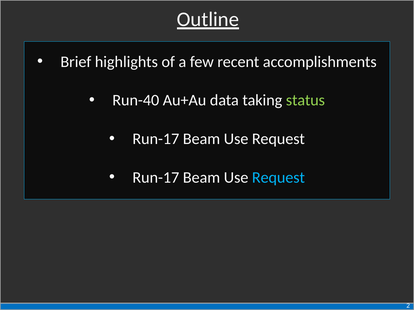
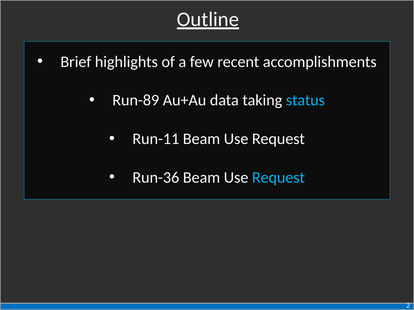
Run-40: Run-40 -> Run-89 (136, 100)
status colour: light green -> light blue (305, 100)
Run-17: Run-17 -> Run-11 (156, 139)
Run-17: Run-17 -> Run-36 (156, 178)
